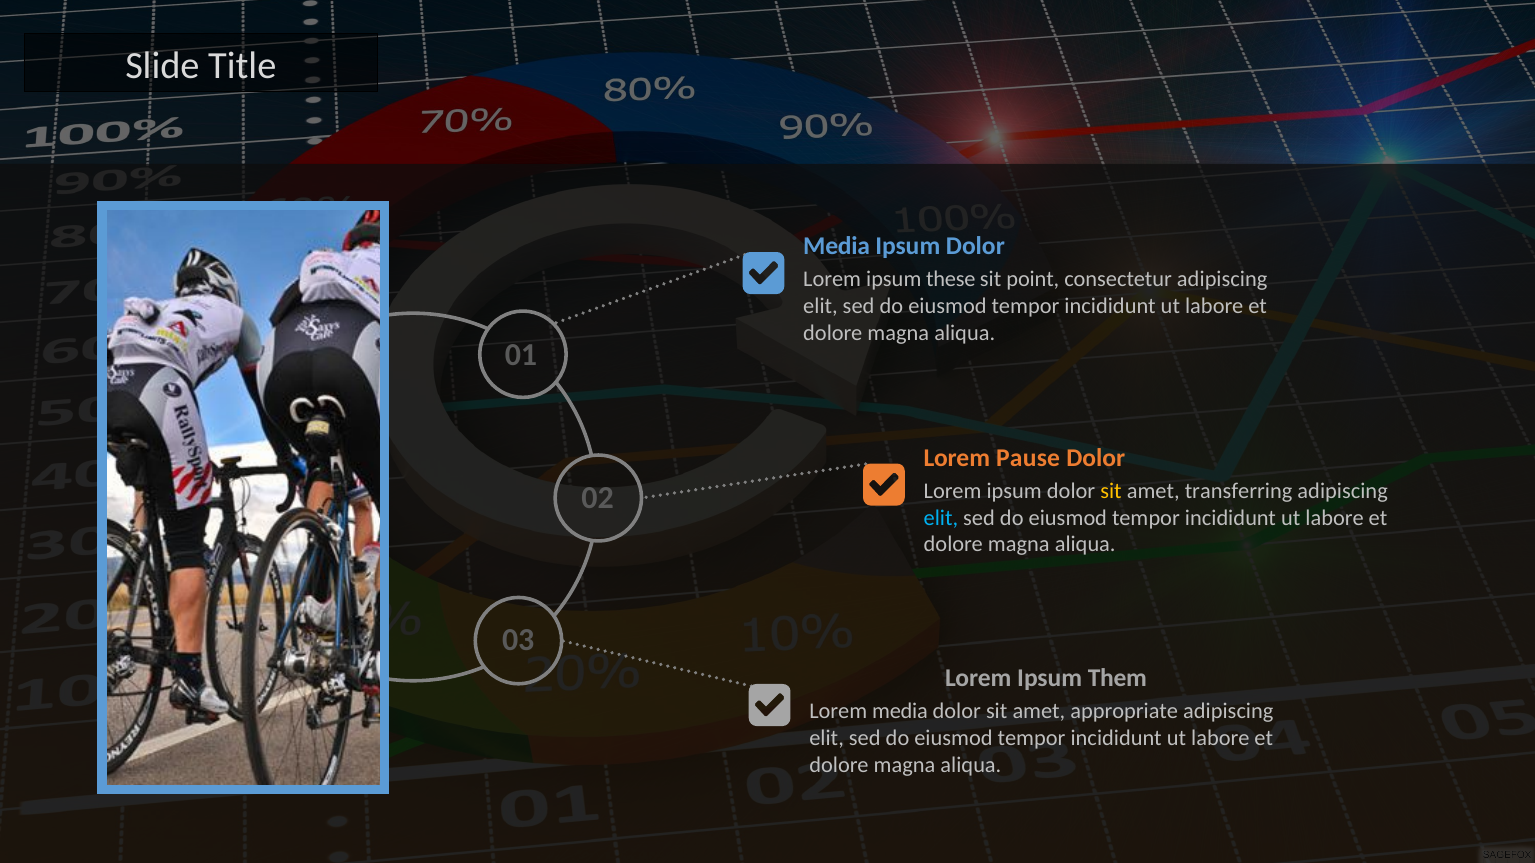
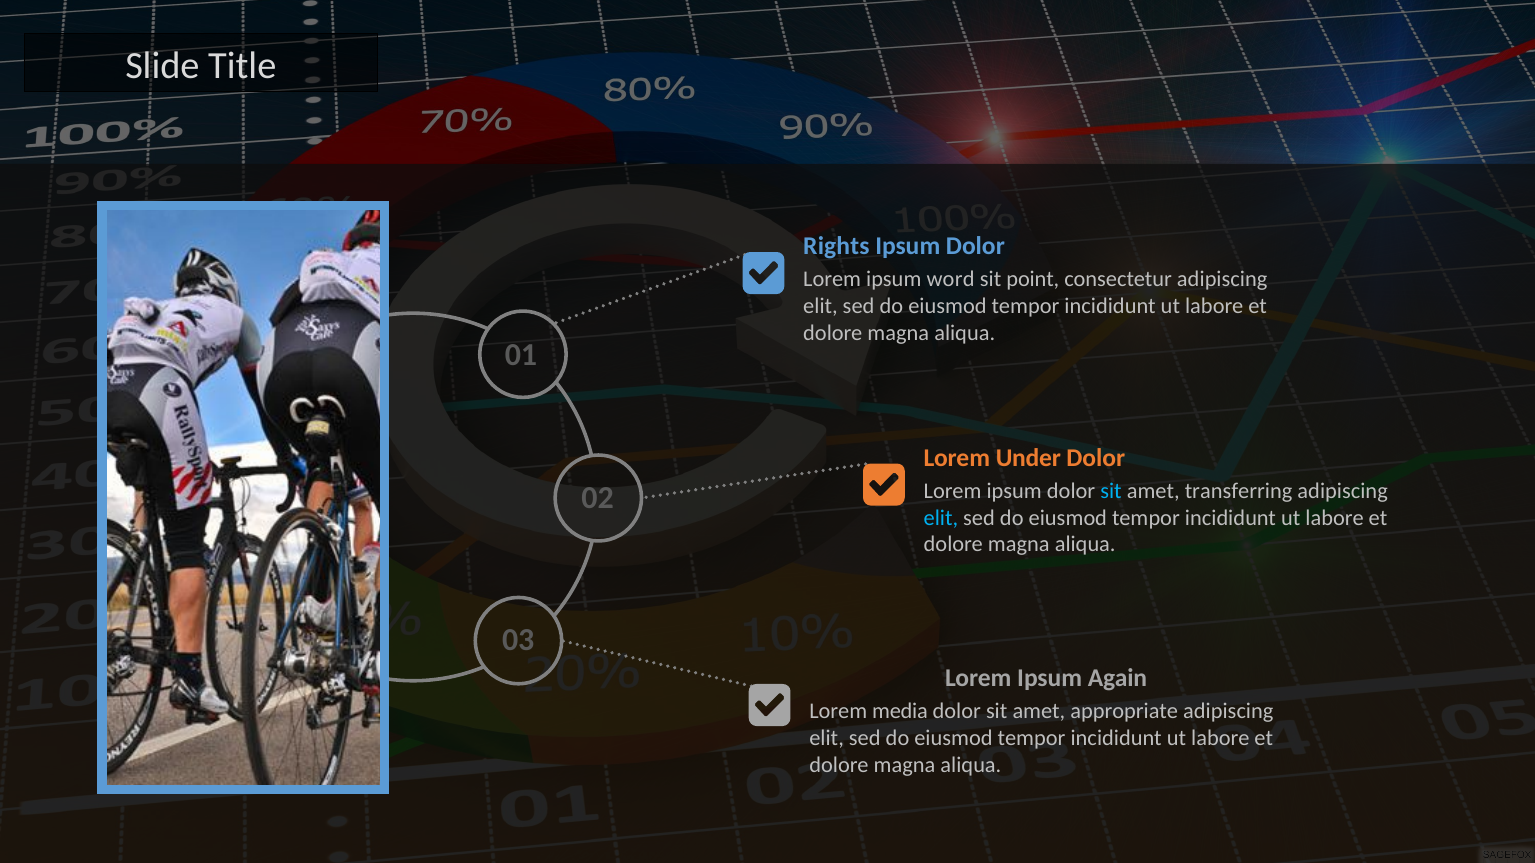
Media: Media -> Rights (836, 246)
these: these -> word (951, 279)
Pause: Pause -> Under (1028, 458)
sit colour: yellow -> light blue (1111, 491)
Them: Them -> Again (1117, 679)
